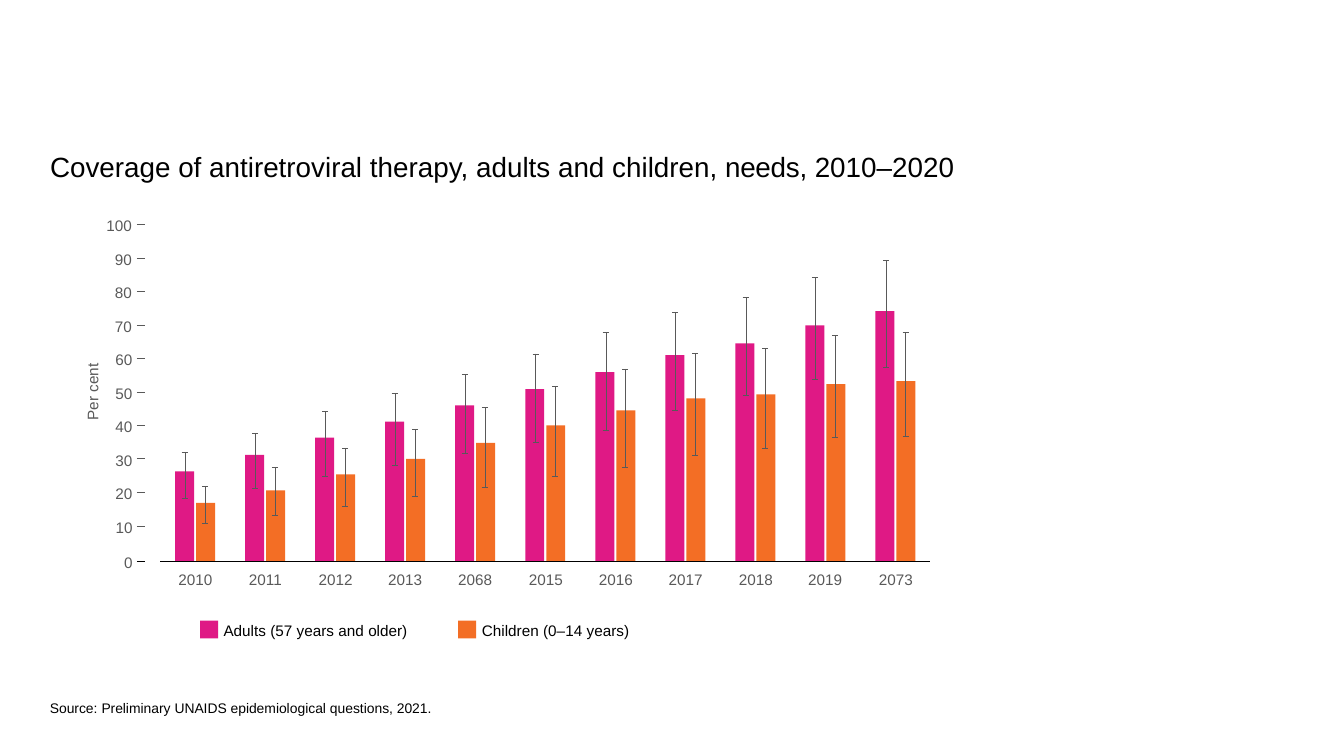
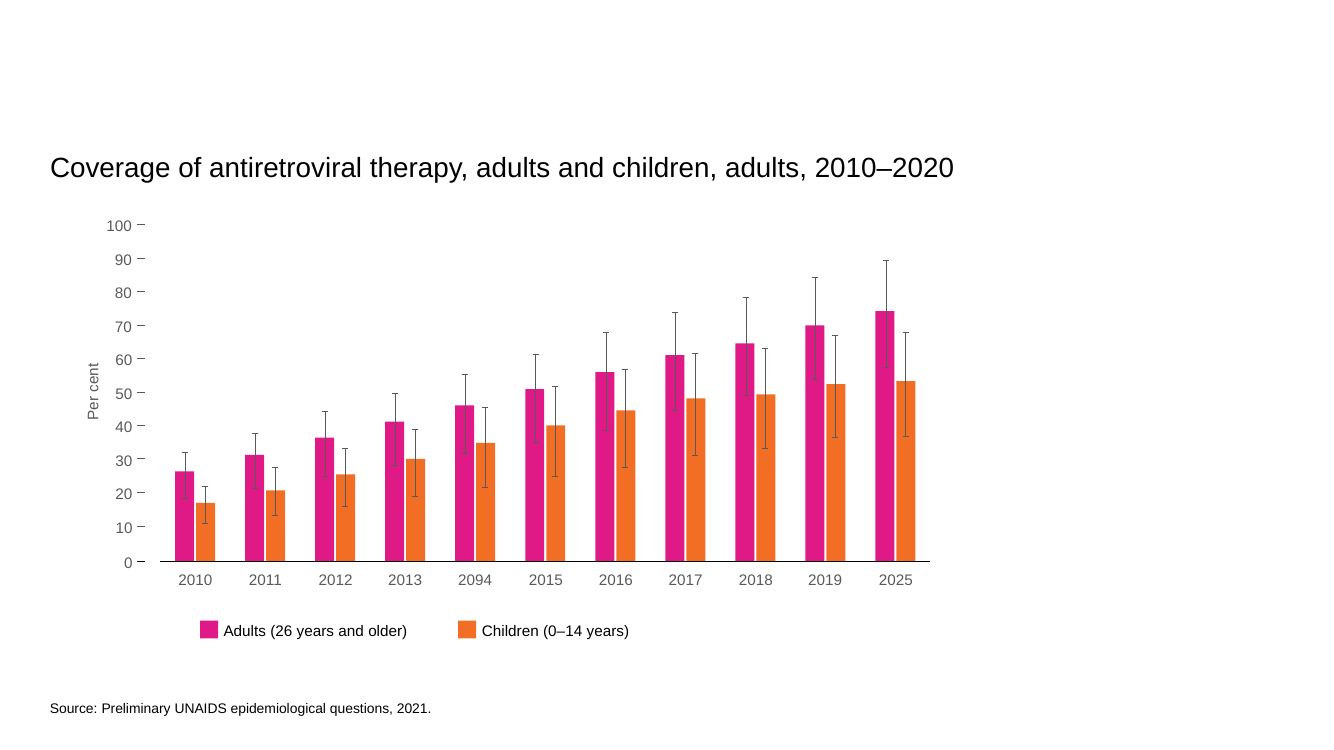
children needs: needs -> adults (766, 169)
2068: 2068 -> 2094 (475, 581)
2073: 2073 -> 2025 (896, 581)
57: 57 -> 26 (281, 632)
